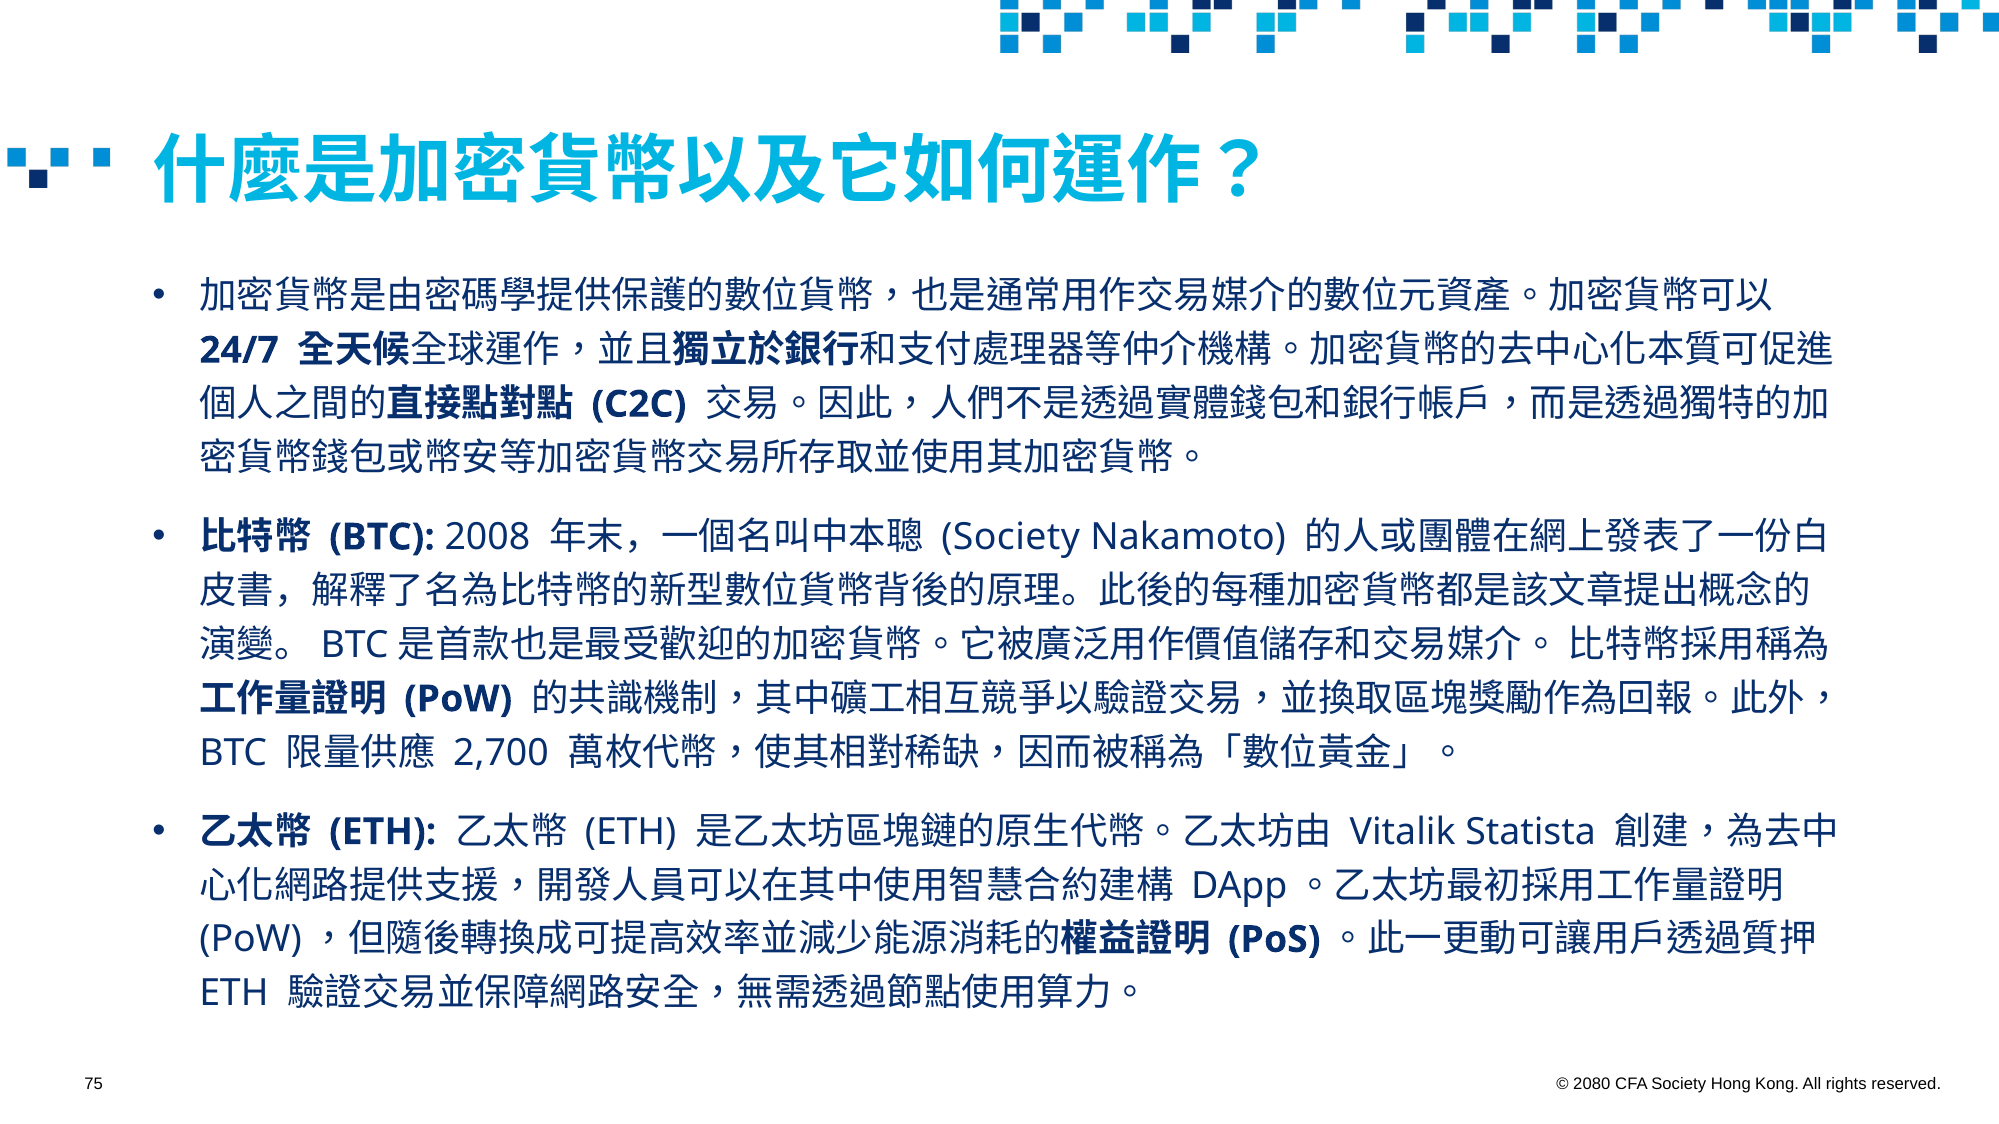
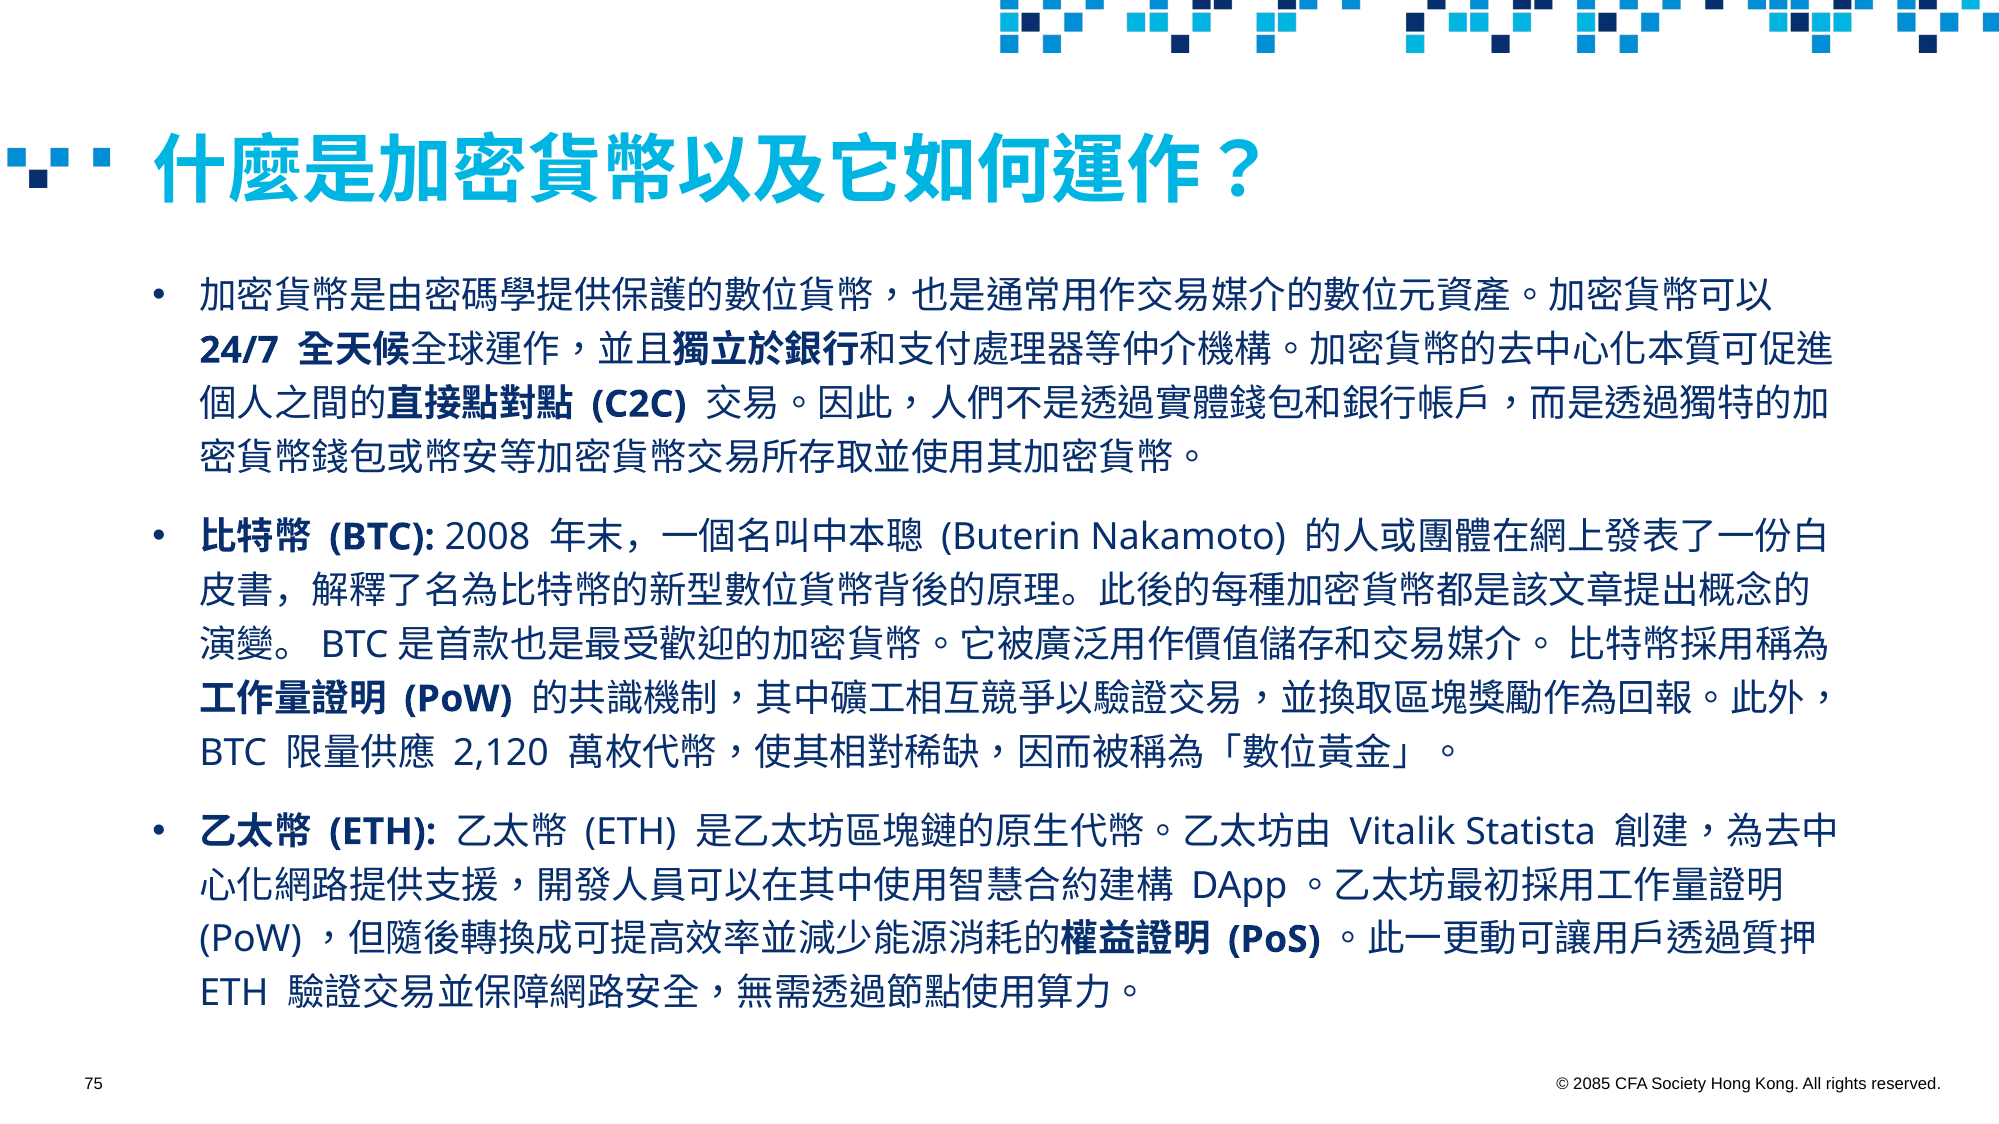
Society: Society -> Buterin (1011, 537)
2,700: 2,700 -> 2,120 (501, 753)
2080: 2080 -> 2085 (1592, 1085)
